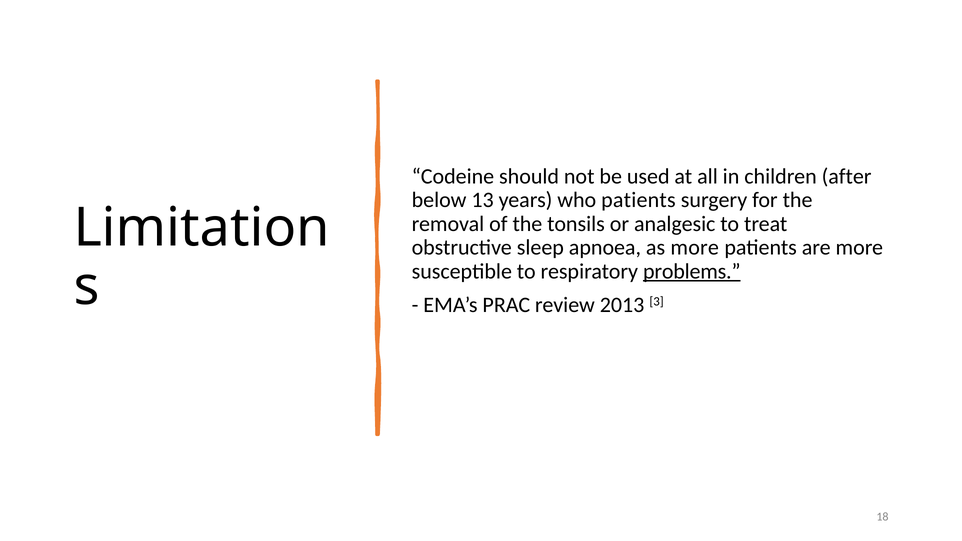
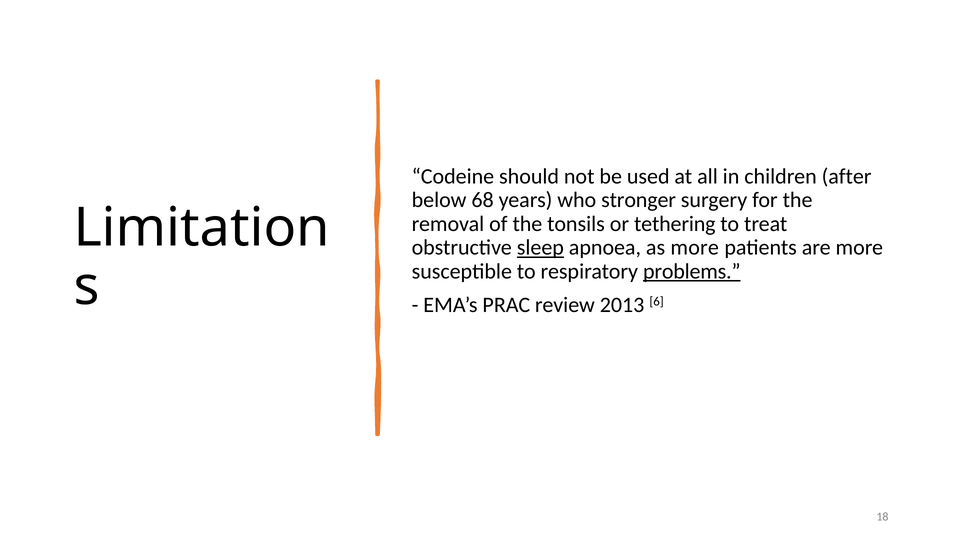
13: 13 -> 68 (483, 200)
who patients: patients -> stronger (639, 200)
analgesic: analgesic -> tethering (675, 224)
sleep underline: none -> present (540, 248)
3: 3 -> 6 (657, 302)
